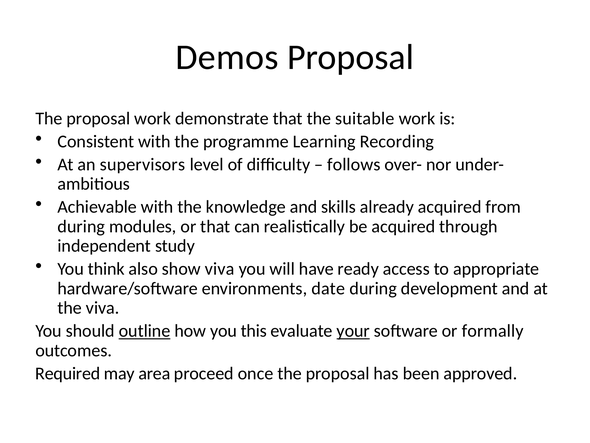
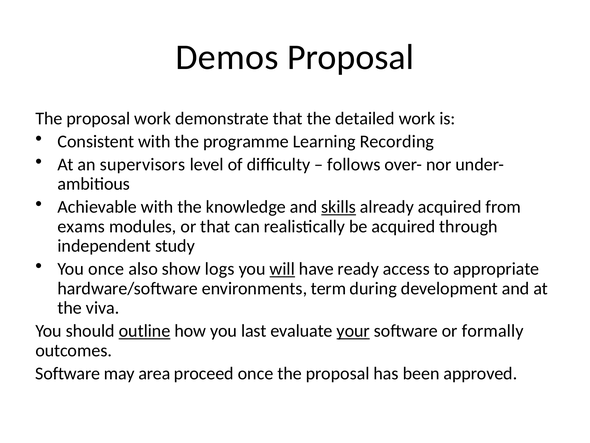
suitable: suitable -> detailed (365, 118)
skills underline: none -> present (339, 207)
during: during -> exams (81, 226)
You think: think -> once (106, 269)
show viva: viva -> logs (220, 269)
will underline: none -> present (282, 269)
date: date -> term (329, 288)
this: this -> last (254, 331)
Required: Required -> Software (68, 373)
